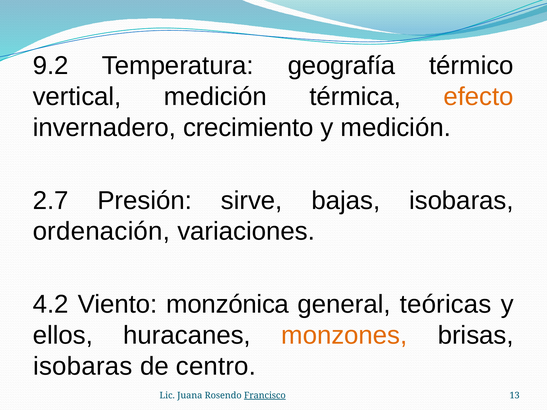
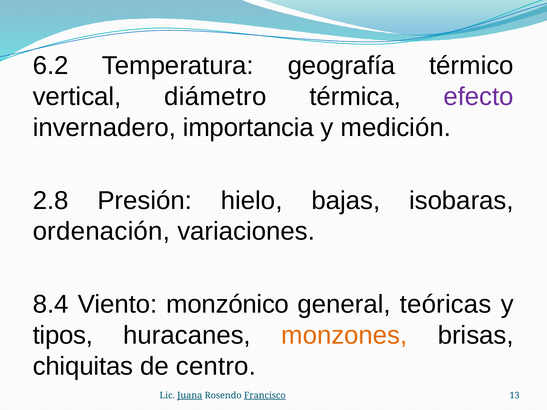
9.2: 9.2 -> 6.2 (51, 66)
vertical medición: medición -> diámetro (215, 97)
efecto colour: orange -> purple (479, 97)
crecimiento: crecimiento -> importancia (248, 128)
2.7: 2.7 -> 2.8 (51, 201)
sirve: sirve -> hielo (252, 201)
4.2: 4.2 -> 8.4 (51, 305)
monzónica: monzónica -> monzónico (228, 305)
ellos: ellos -> tipos (63, 336)
isobaras: isobaras -> chiquitas (83, 367)
Juana underline: none -> present (190, 396)
